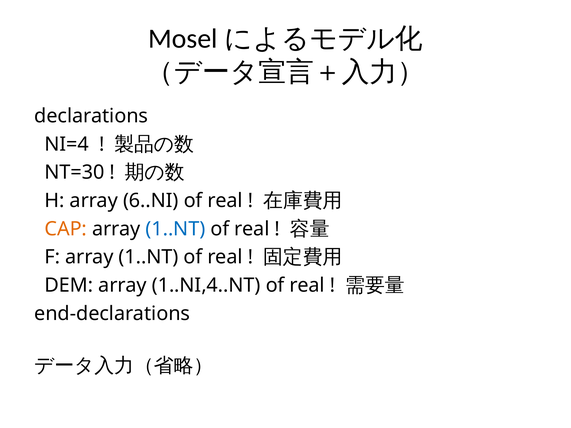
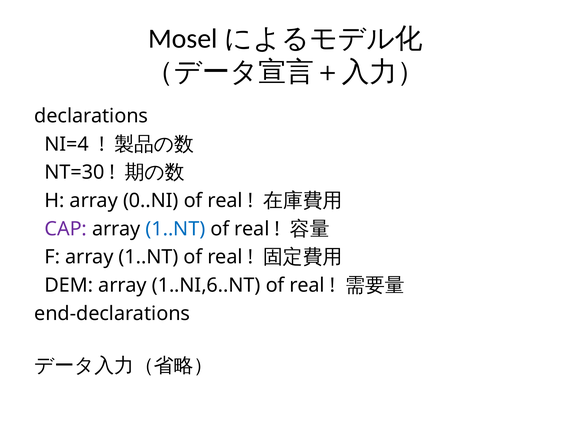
6..NI: 6..NI -> 0..NI (151, 201)
CAP colour: orange -> purple (66, 229)
1..NI,4..NT: 1..NI,4..NT -> 1..NI,6..NT (206, 285)
